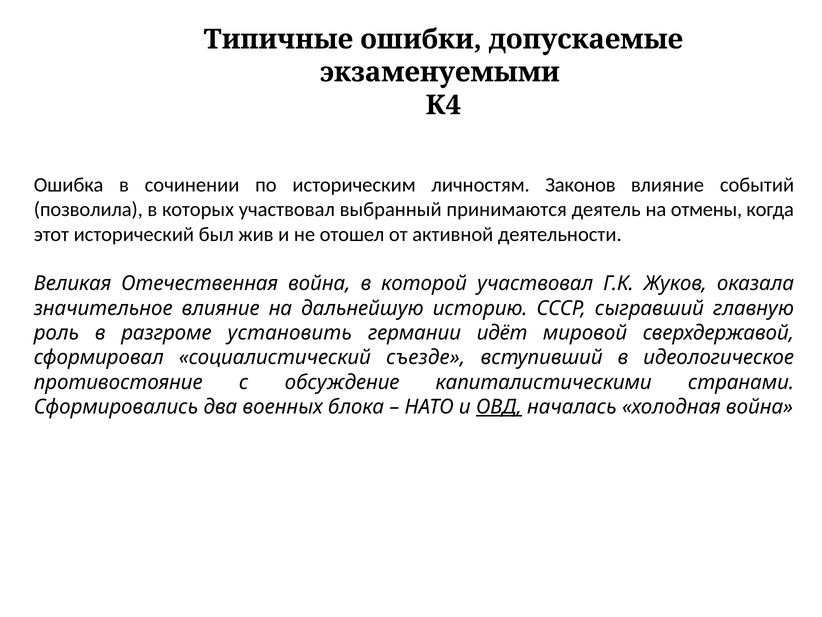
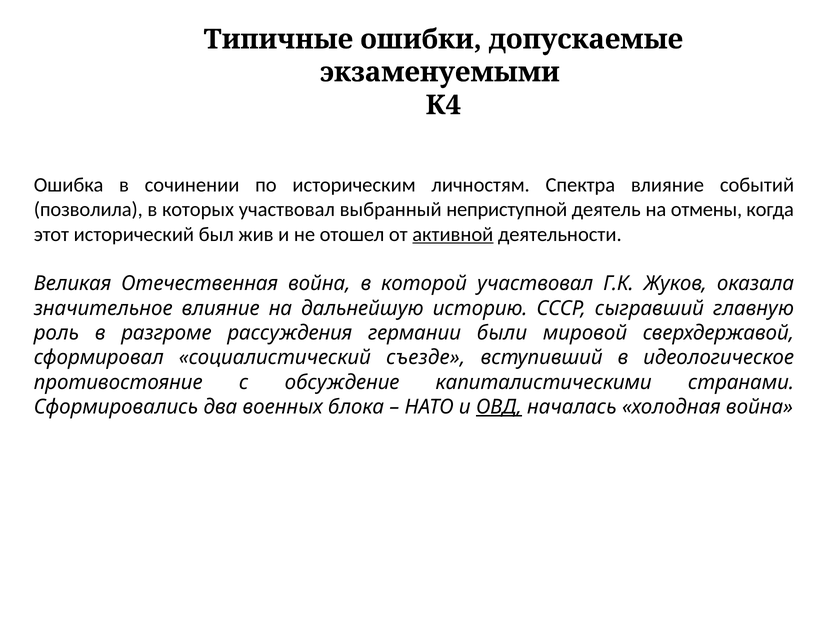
Законов: Законов -> Спектра (580, 185)
принимаются: принимаются -> неприступной (507, 209)
активной underline: none -> present (453, 234)
установить: установить -> рассуждения (290, 333)
идёт: идёт -> были (502, 333)
